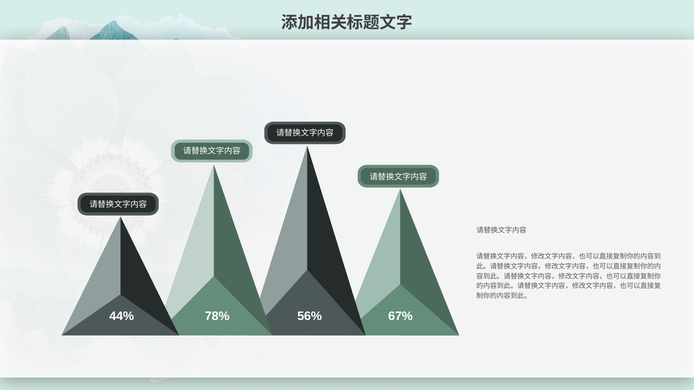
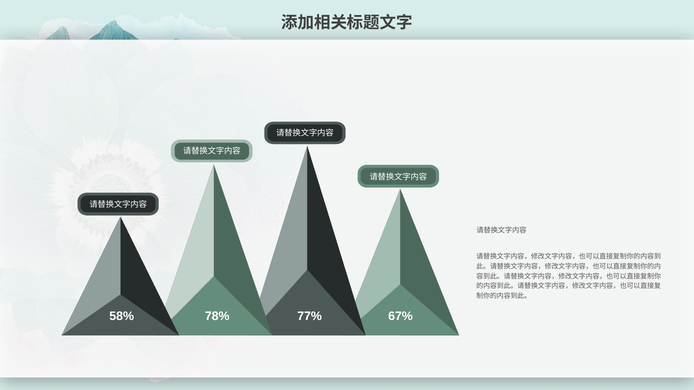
44%: 44% -> 58% (122, 316)
56%: 56% -> 77% (310, 316)
